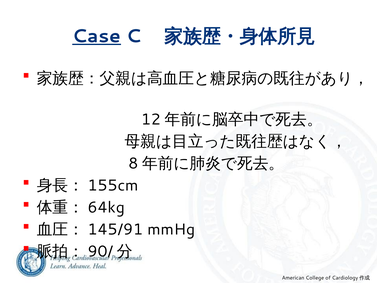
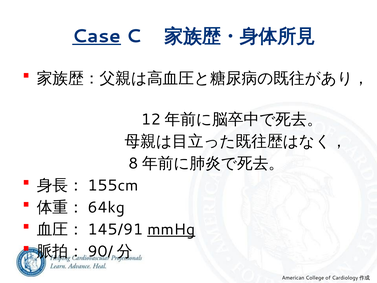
mmHg underline: none -> present (171, 229)
